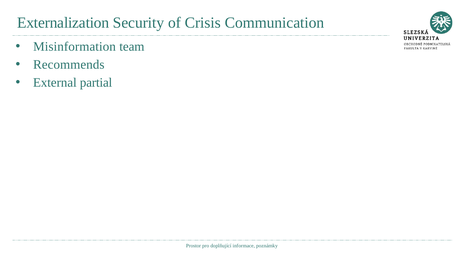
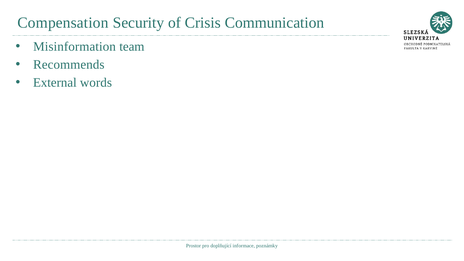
Externalization: Externalization -> Compensation (63, 23)
partial: partial -> words (96, 83)
